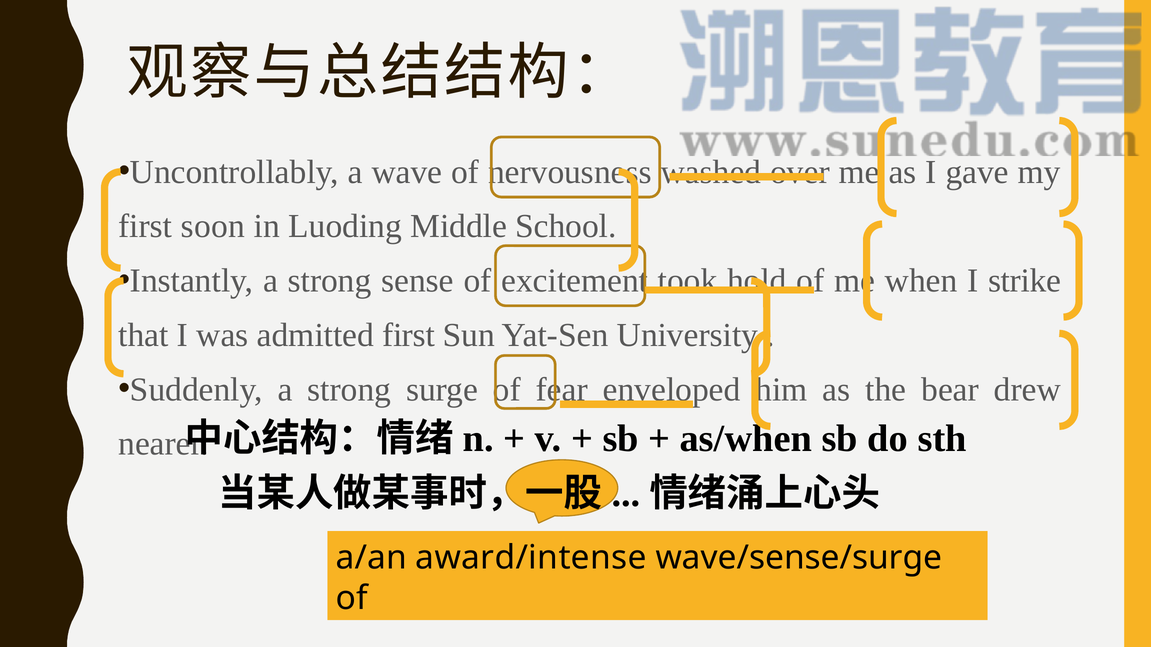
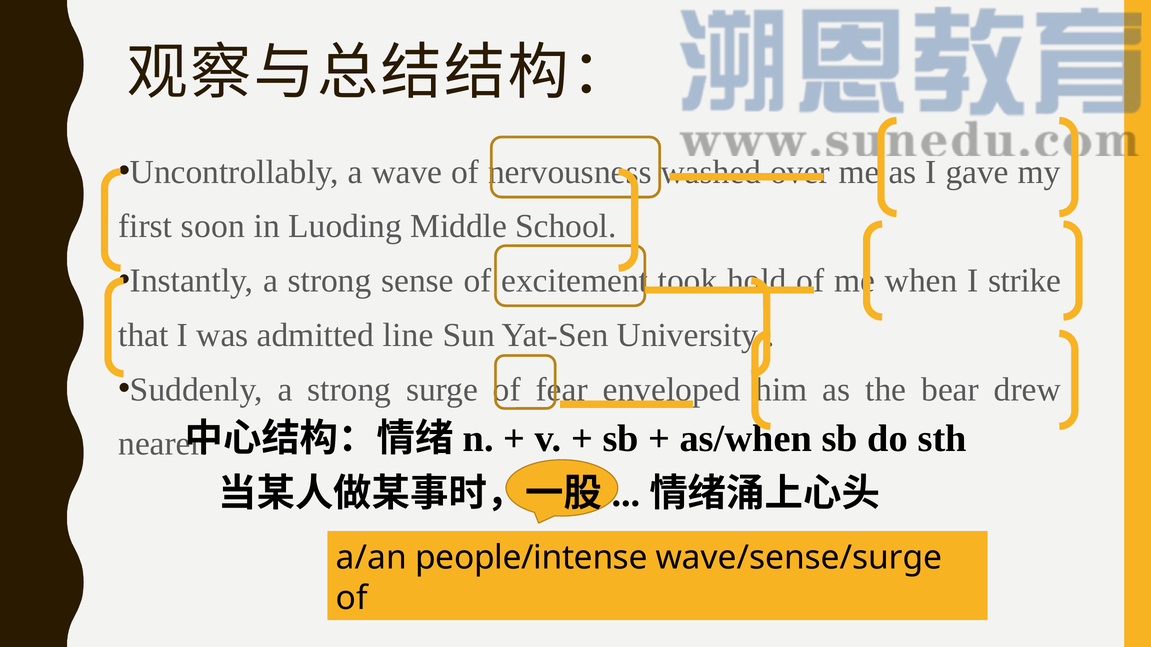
admitted first: first -> line (408, 335)
award/intense: award/intense -> people/intense (531, 558)
